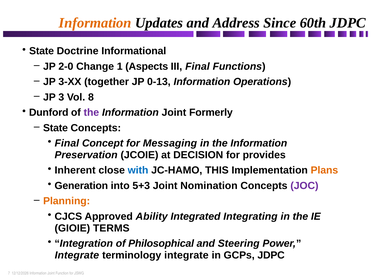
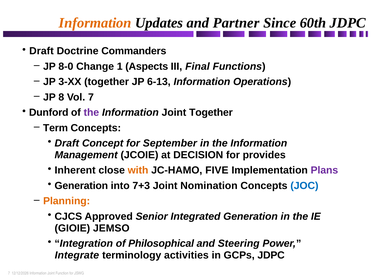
Address: Address -> Partner (236, 23)
State: State -> Draft (41, 51)
Informational: Informational -> Commanders (134, 51)
2-0: 2-0 -> 8-0 (66, 67)
0-13: 0-13 -> 6-13 (159, 82)
3: 3 -> 8 (61, 97)
Vol 8: 8 -> 7 (91, 97)
Joint Formerly: Formerly -> Together (211, 113)
State: State -> Term (55, 128)
Final: Final -> Draft (67, 143)
Messaging: Messaging -> September (170, 143)
Preservation: Preservation -> Management (86, 155)
with colour: blue -> orange (138, 170)
THIS: THIS -> FIVE (217, 170)
Plans colour: orange -> purple (324, 170)
5+3: 5+3 -> 7+3 (141, 186)
JOC colour: purple -> blue (304, 186)
Ability: Ability -> Senior (152, 217)
Integrated Integrating: Integrating -> Generation (251, 217)
TERMS: TERMS -> JEMSO (111, 228)
terminology integrate: integrate -> activities (186, 255)
